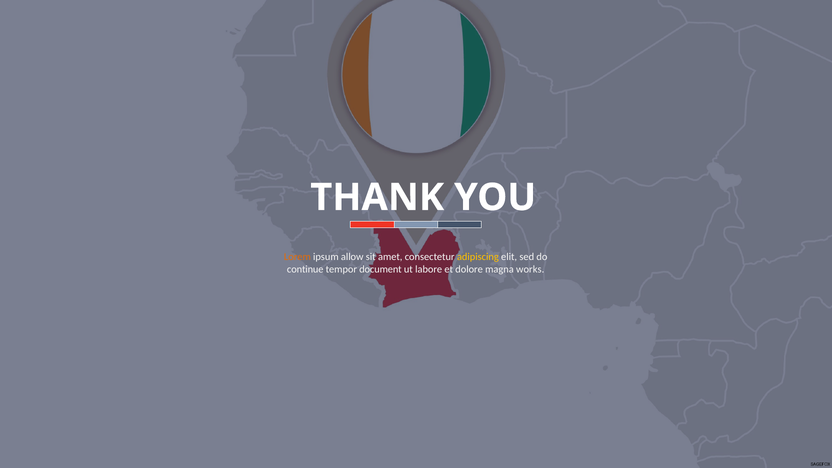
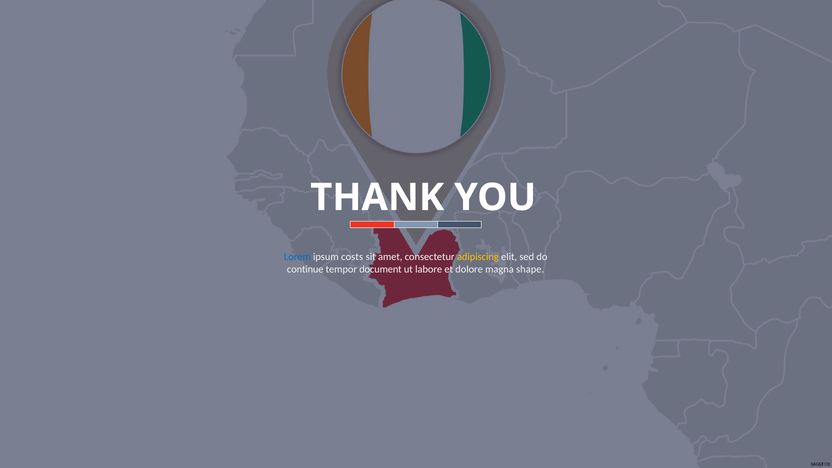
Lorem colour: orange -> blue (297, 257)
allow: allow -> costs (352, 257)
works: works -> shape (530, 269)
